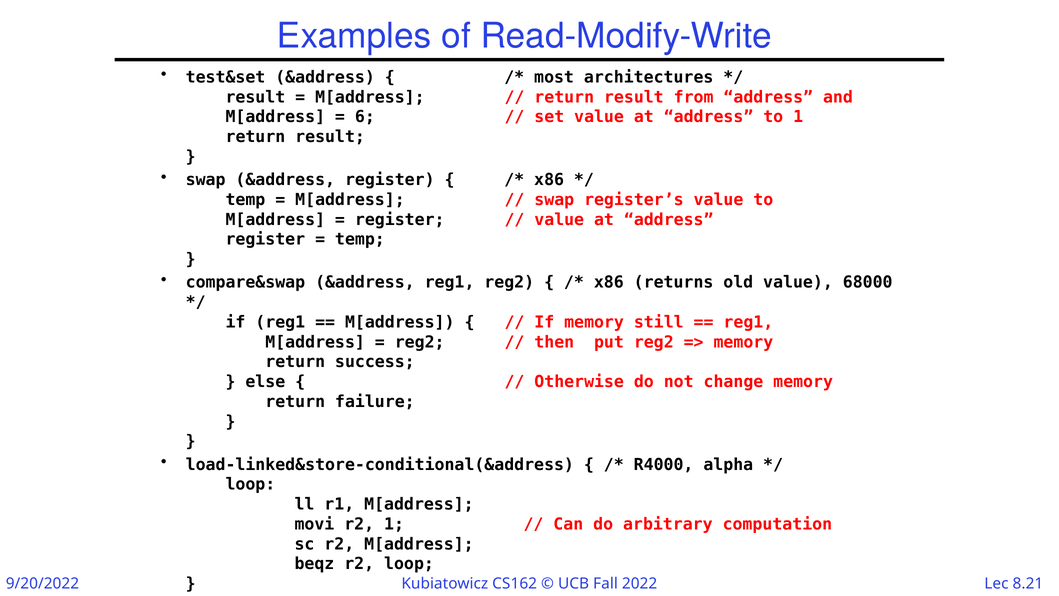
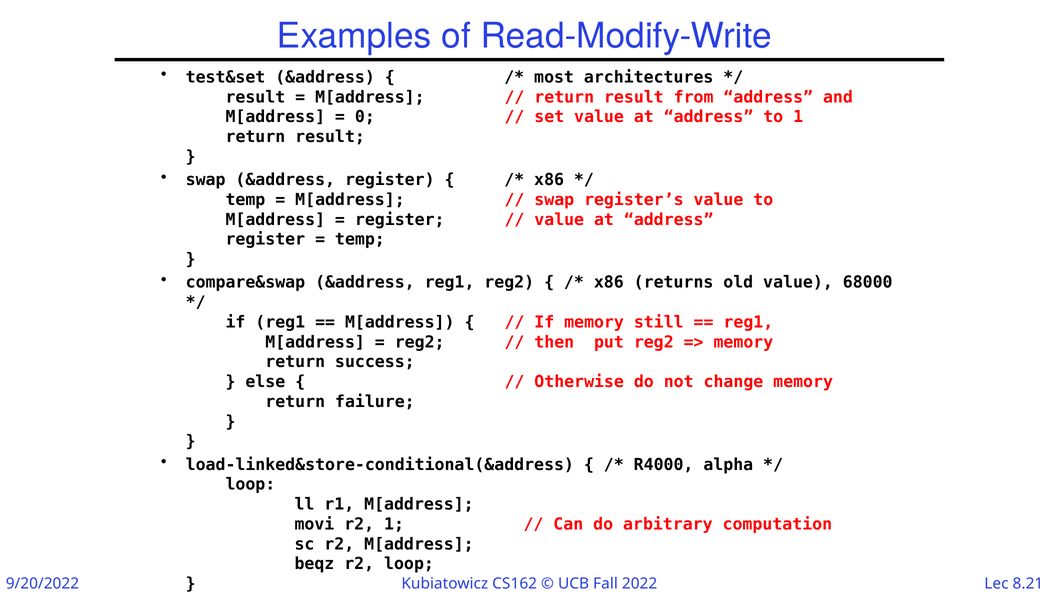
6: 6 -> 0 (365, 117)
